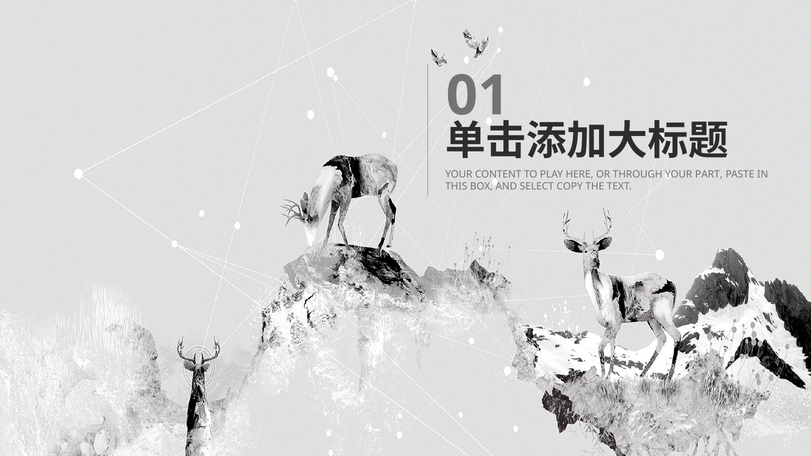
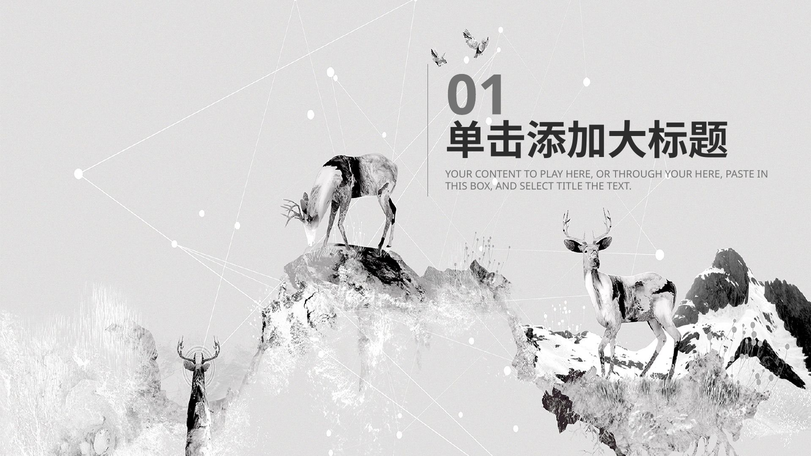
YOUR PART: PART -> HERE (709, 174)
COPY: COPY -> TITLE (570, 187)
